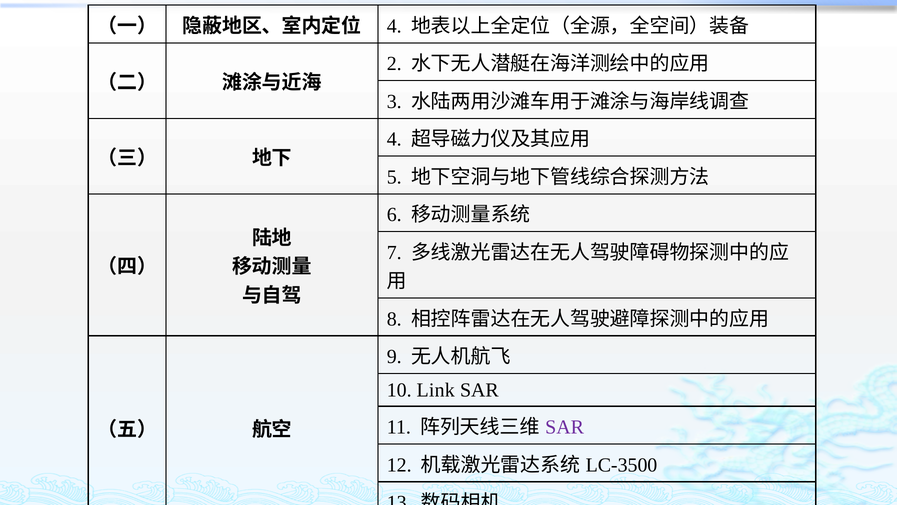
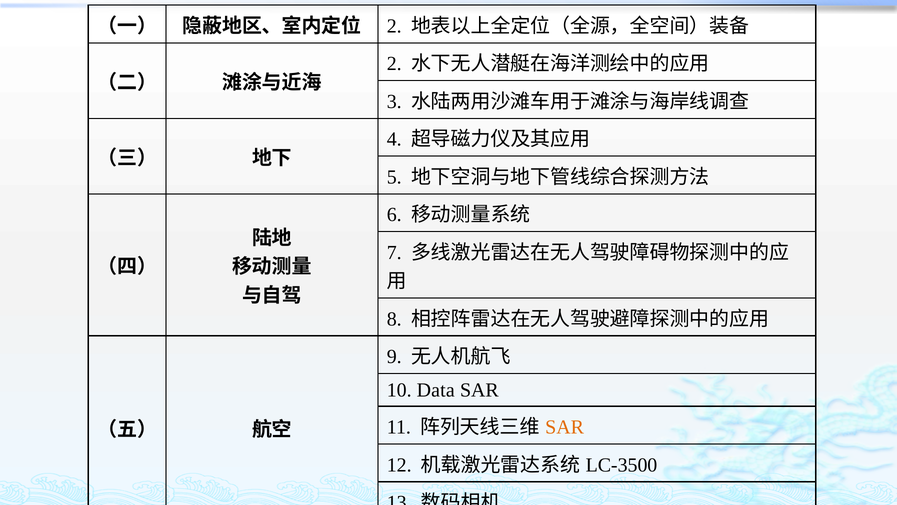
4: 4 -> 2 (394, 26)
Link: Link -> Data (436, 390)
SAR colour: purple -> orange (565, 427)
